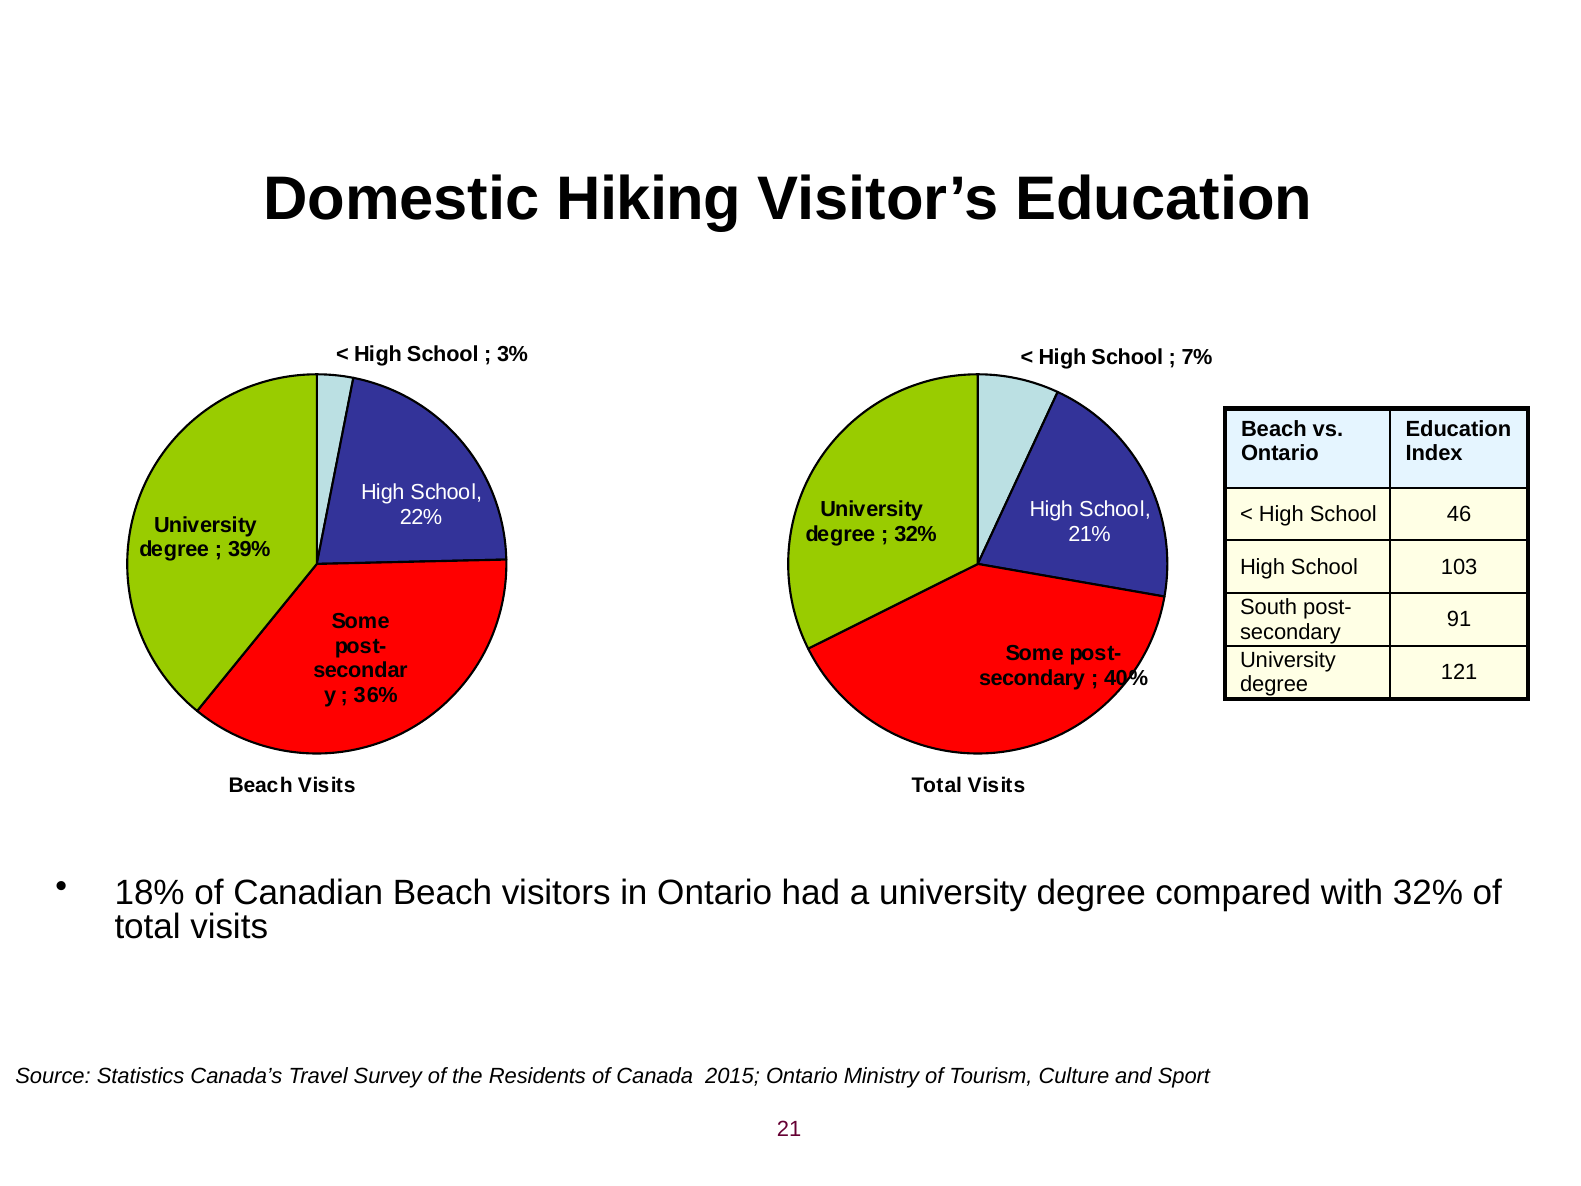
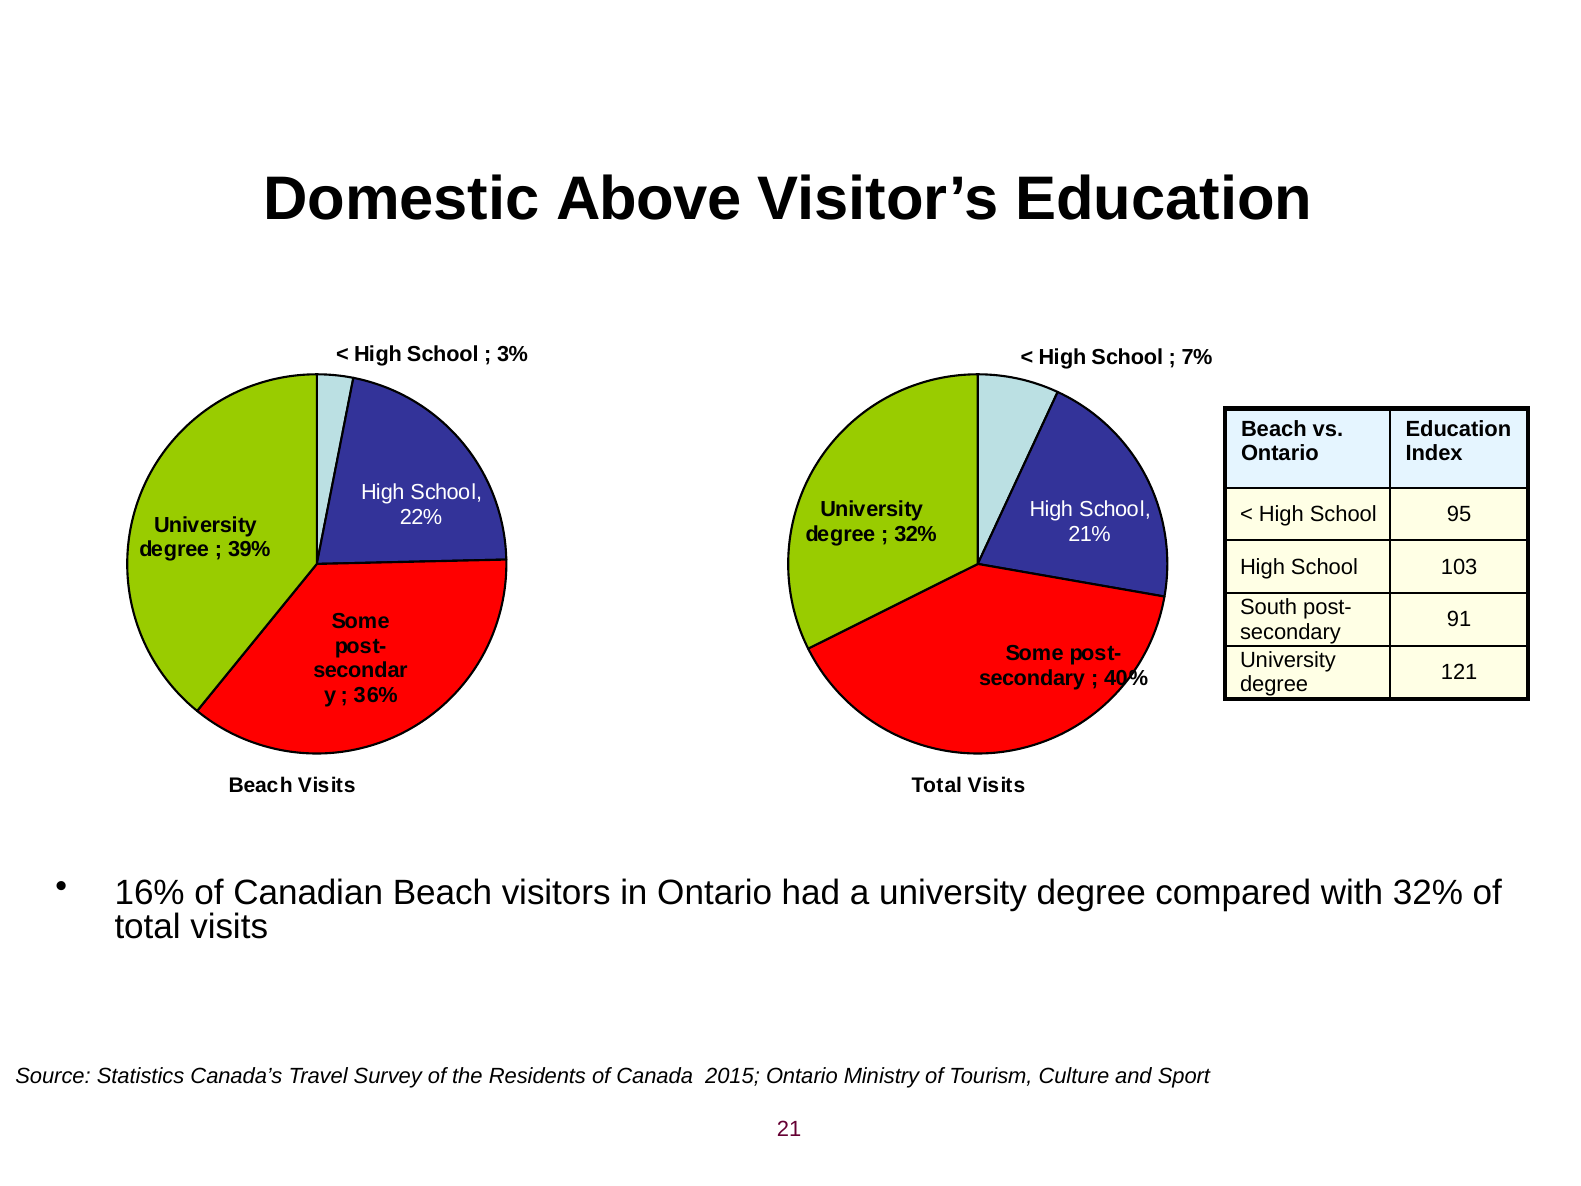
Hiking: Hiking -> Above (649, 199)
46: 46 -> 95 (1459, 514)
18%: 18% -> 16% (150, 893)
